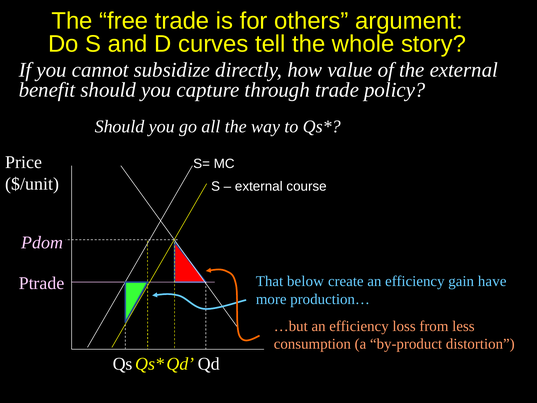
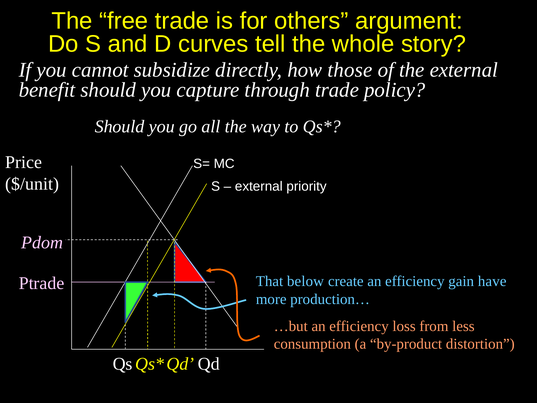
value: value -> those (350, 70)
course: course -> priority (307, 186)
